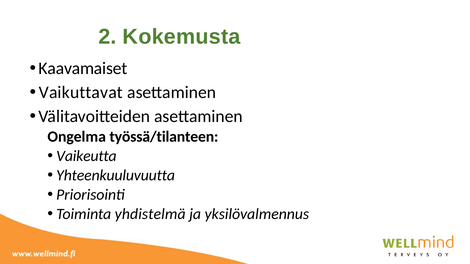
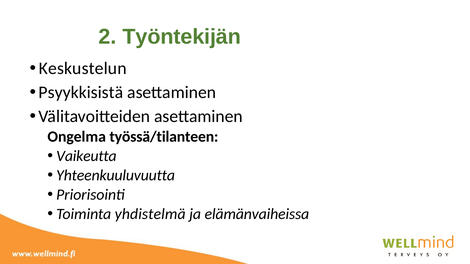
Kokemusta: Kokemusta -> Työntekijän (182, 37)
Kaavamaiset: Kaavamaiset -> Keskustelun (83, 69)
Vaikuttavat: Vaikuttavat -> Psyykkisistä (81, 92)
yksilövalmennus: yksilövalmennus -> elämänvaiheissa (257, 214)
